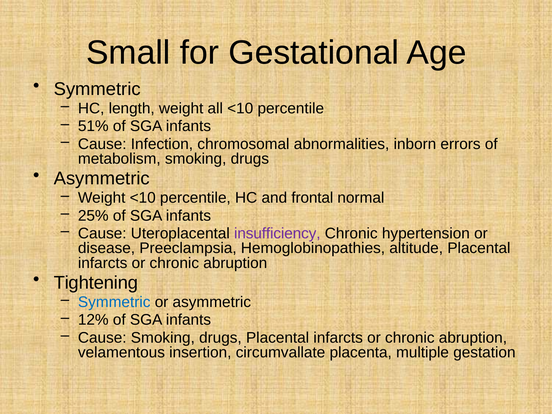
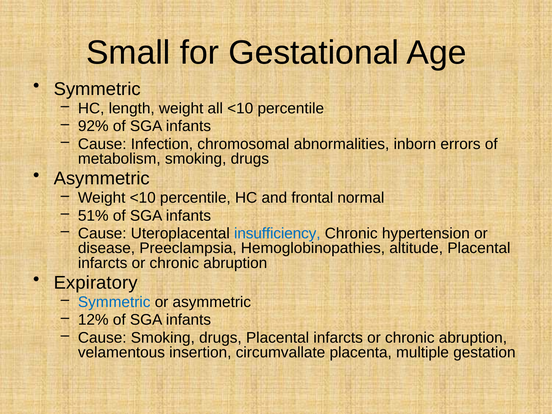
51%: 51% -> 92% (93, 126)
25%: 25% -> 51% (93, 216)
insufficiency colour: purple -> blue (277, 233)
Tightening: Tightening -> Expiratory (96, 283)
